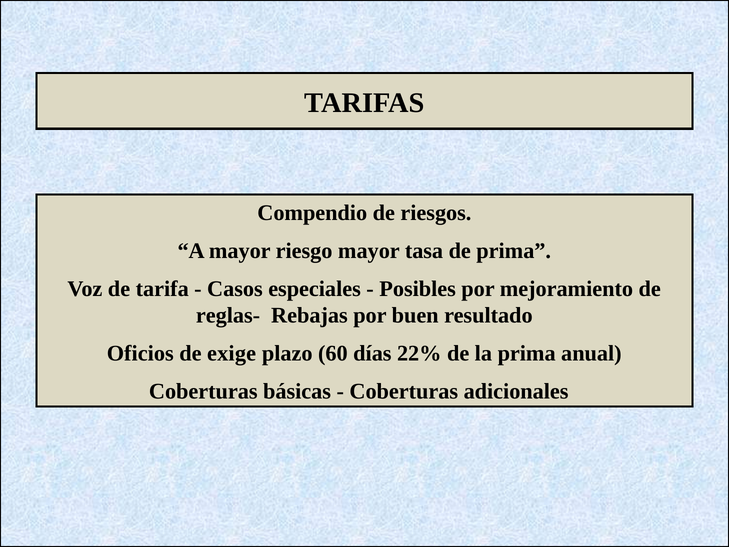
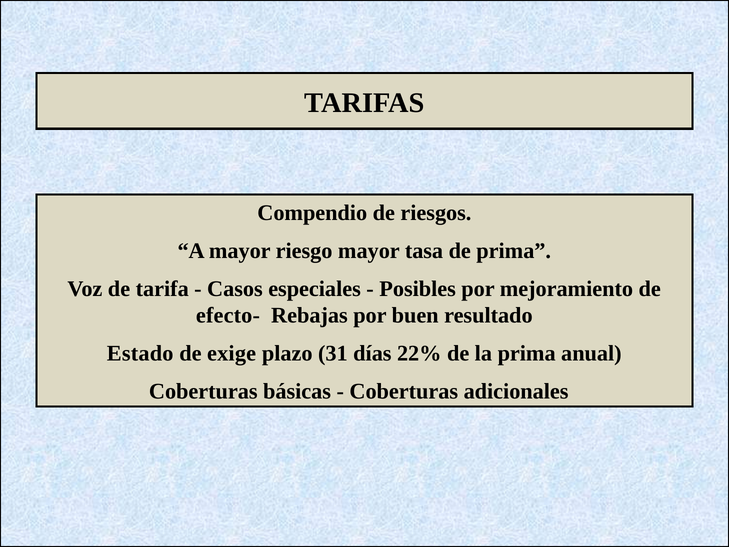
reglas-: reglas- -> efecto- (228, 315)
Oficios: Oficios -> Estado (140, 353)
60: 60 -> 31 (333, 353)
